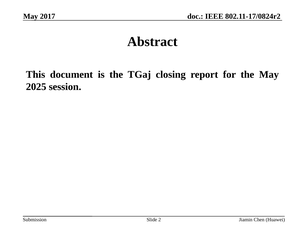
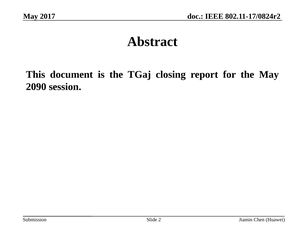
2025: 2025 -> 2090 (36, 87)
